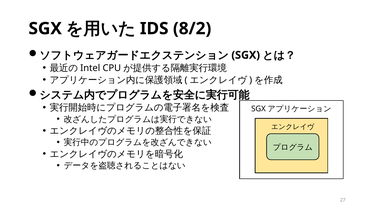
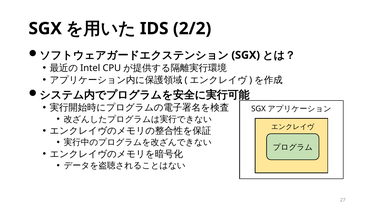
8/2: 8/2 -> 2/2 (192, 29)
